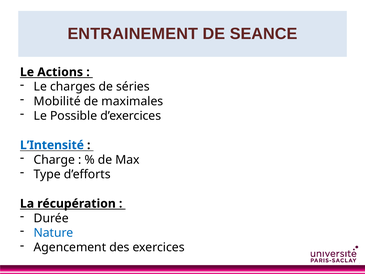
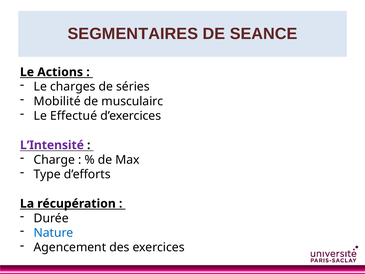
ENTRAINEMENT: ENTRAINEMENT -> SEGMENTAIRES (133, 34)
maximales: maximales -> musculairc (132, 101)
Possible: Possible -> Effectué (74, 116)
L’Intensité colour: blue -> purple (52, 145)
